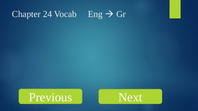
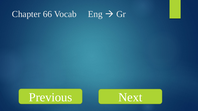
24: 24 -> 66 (47, 14)
